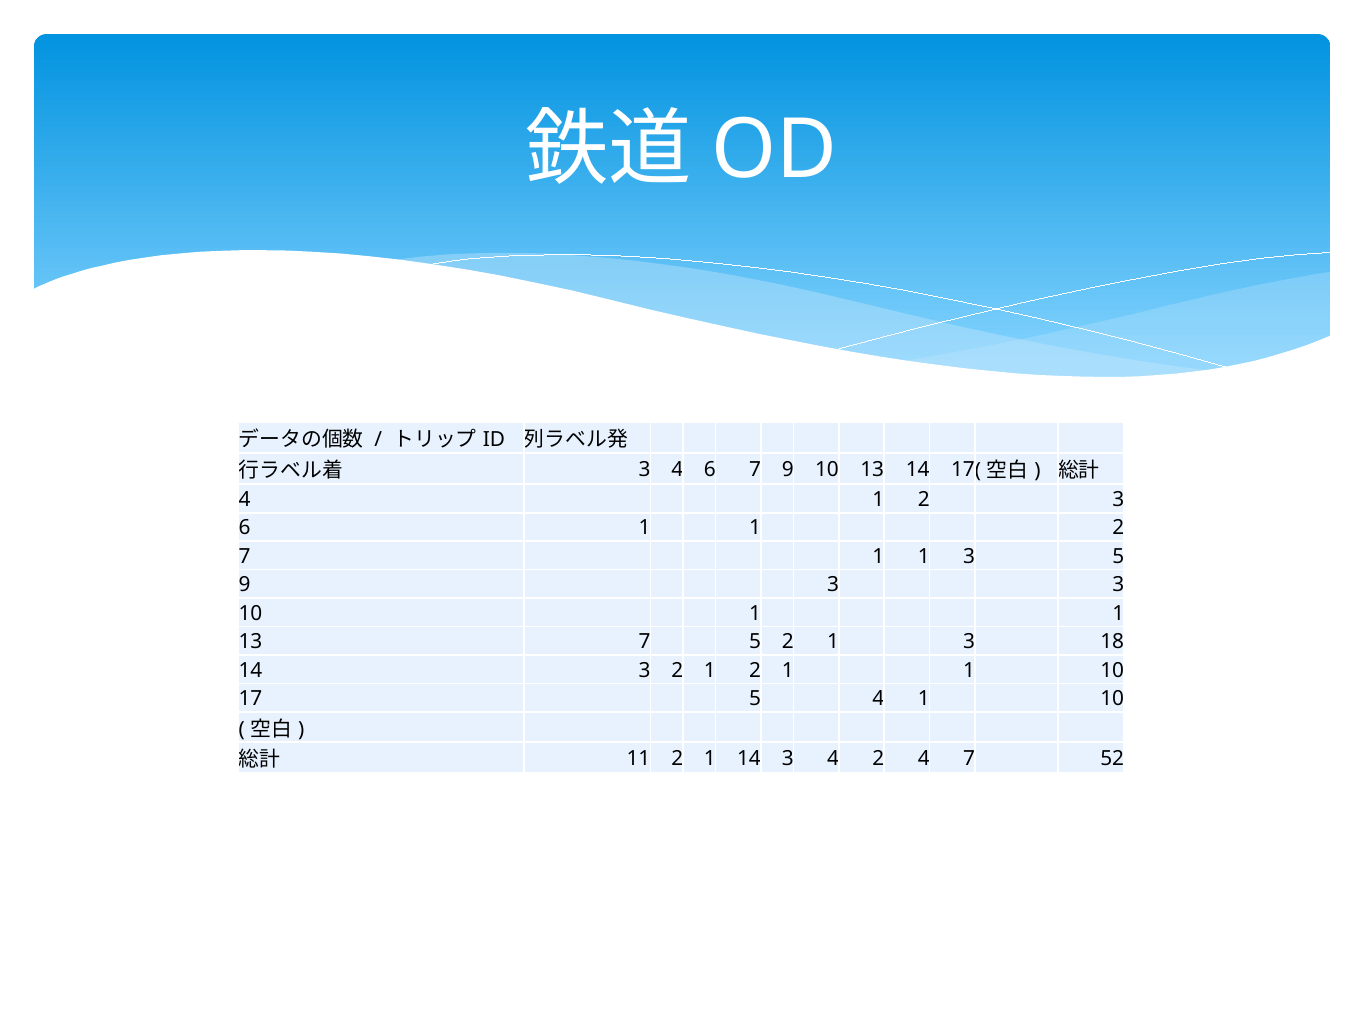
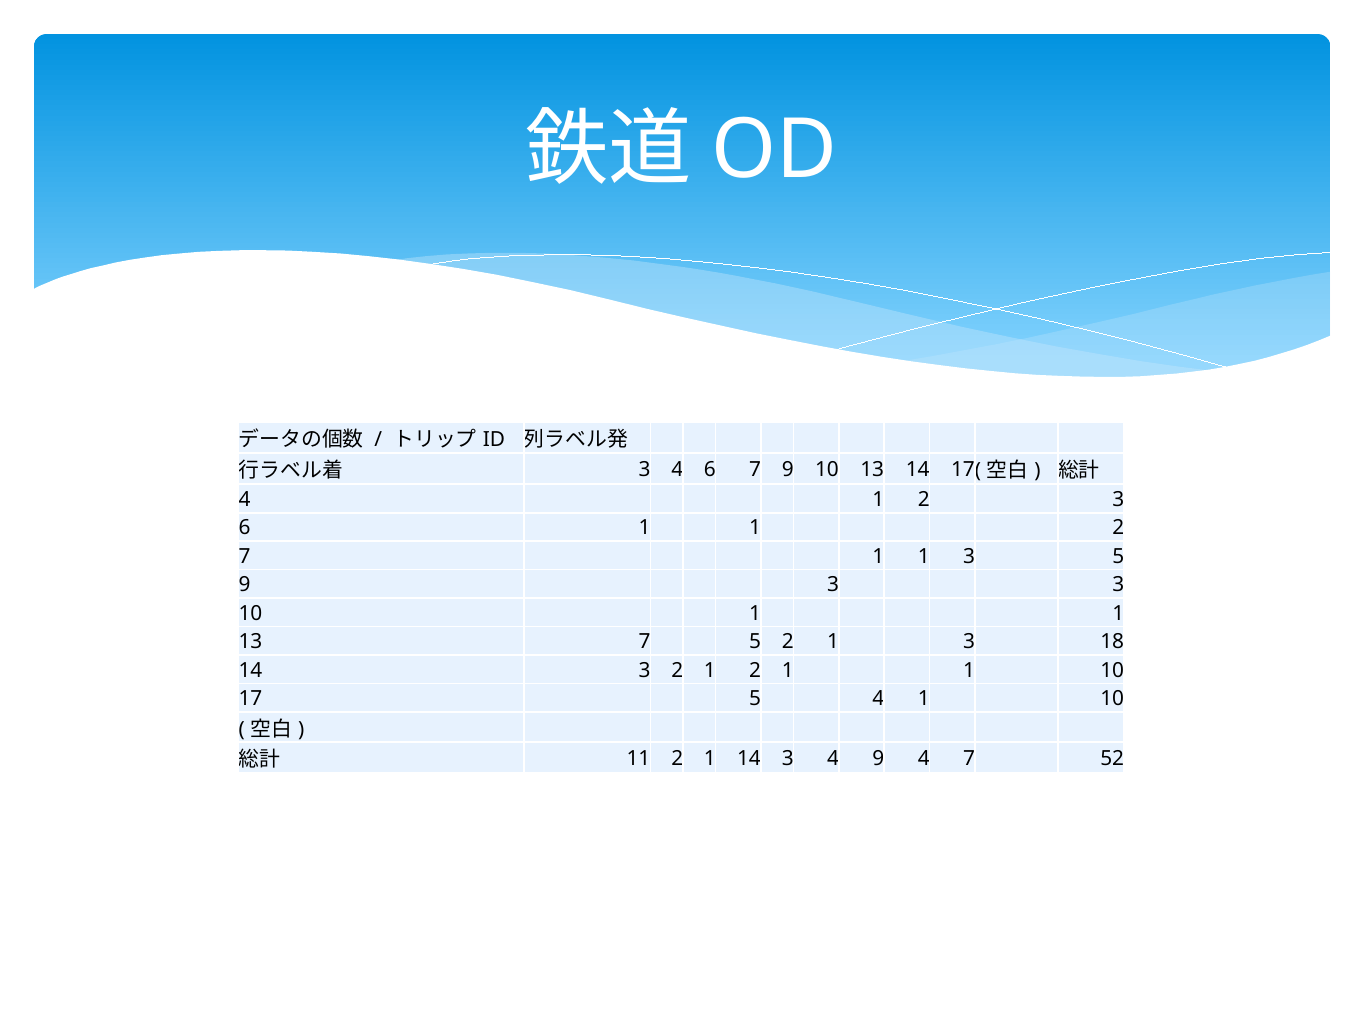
4 2: 2 -> 9 (878, 759)
